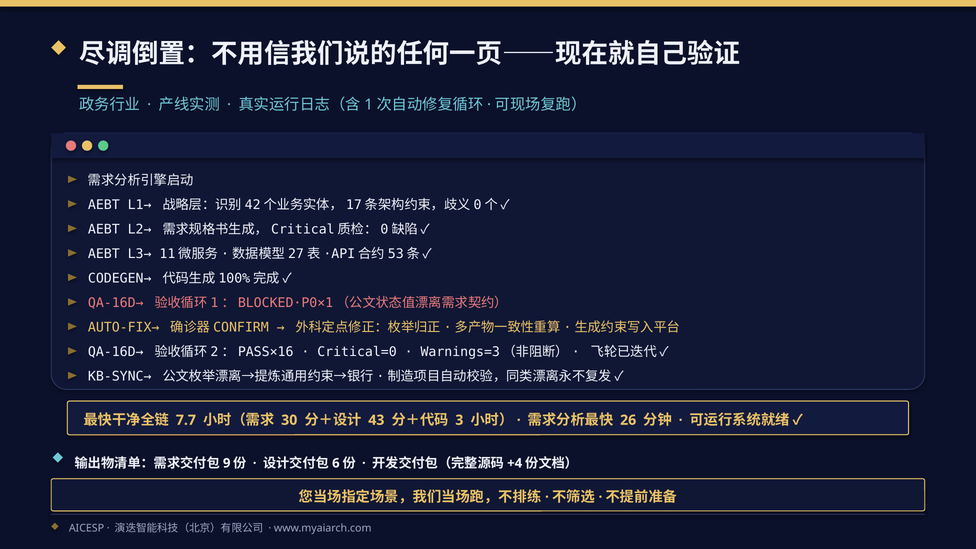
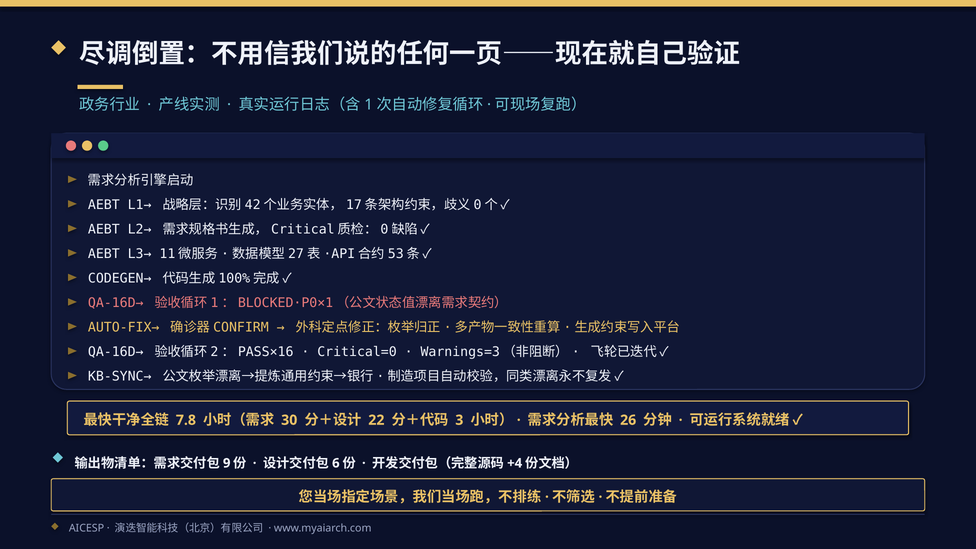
7.7: 7.7 -> 7.8 (186, 420)
43: 43 -> 22 (376, 420)
